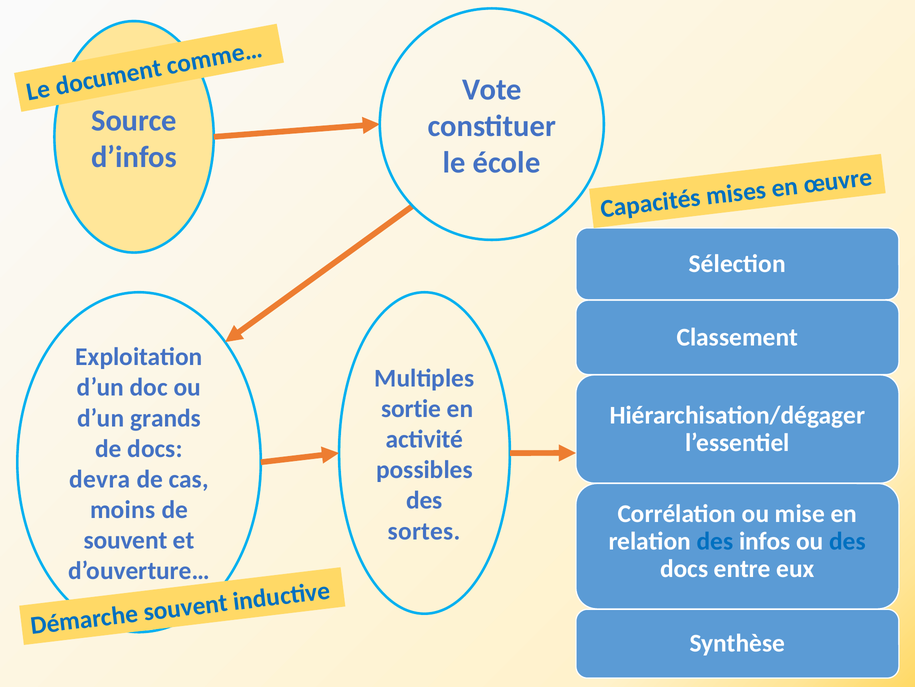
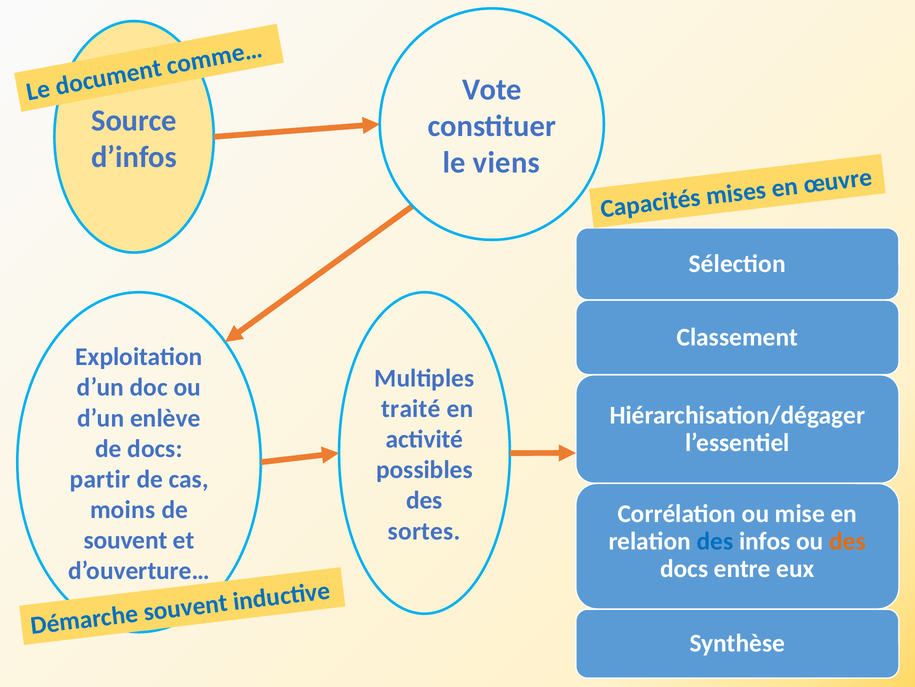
école: école -> viens (506, 163)
sortie: sortie -> traité (411, 408)
grands: grands -> enlève (165, 418)
devra: devra -> partir (100, 479)
des colour: blue -> orange (847, 541)
